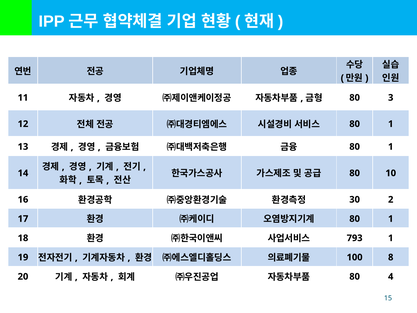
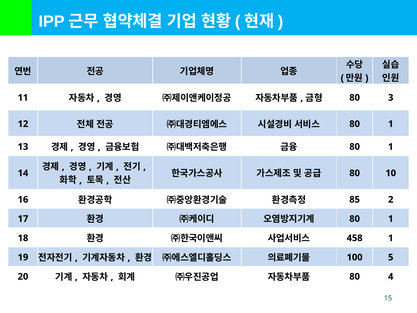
30: 30 -> 85 (355, 199)
793: 793 -> 458 (355, 238)
8: 8 -> 5 (391, 257)
